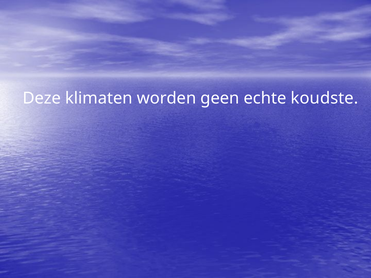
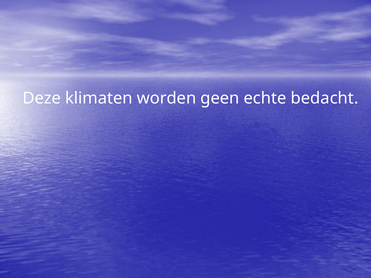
koudste: koudste -> bedacht (325, 98)
